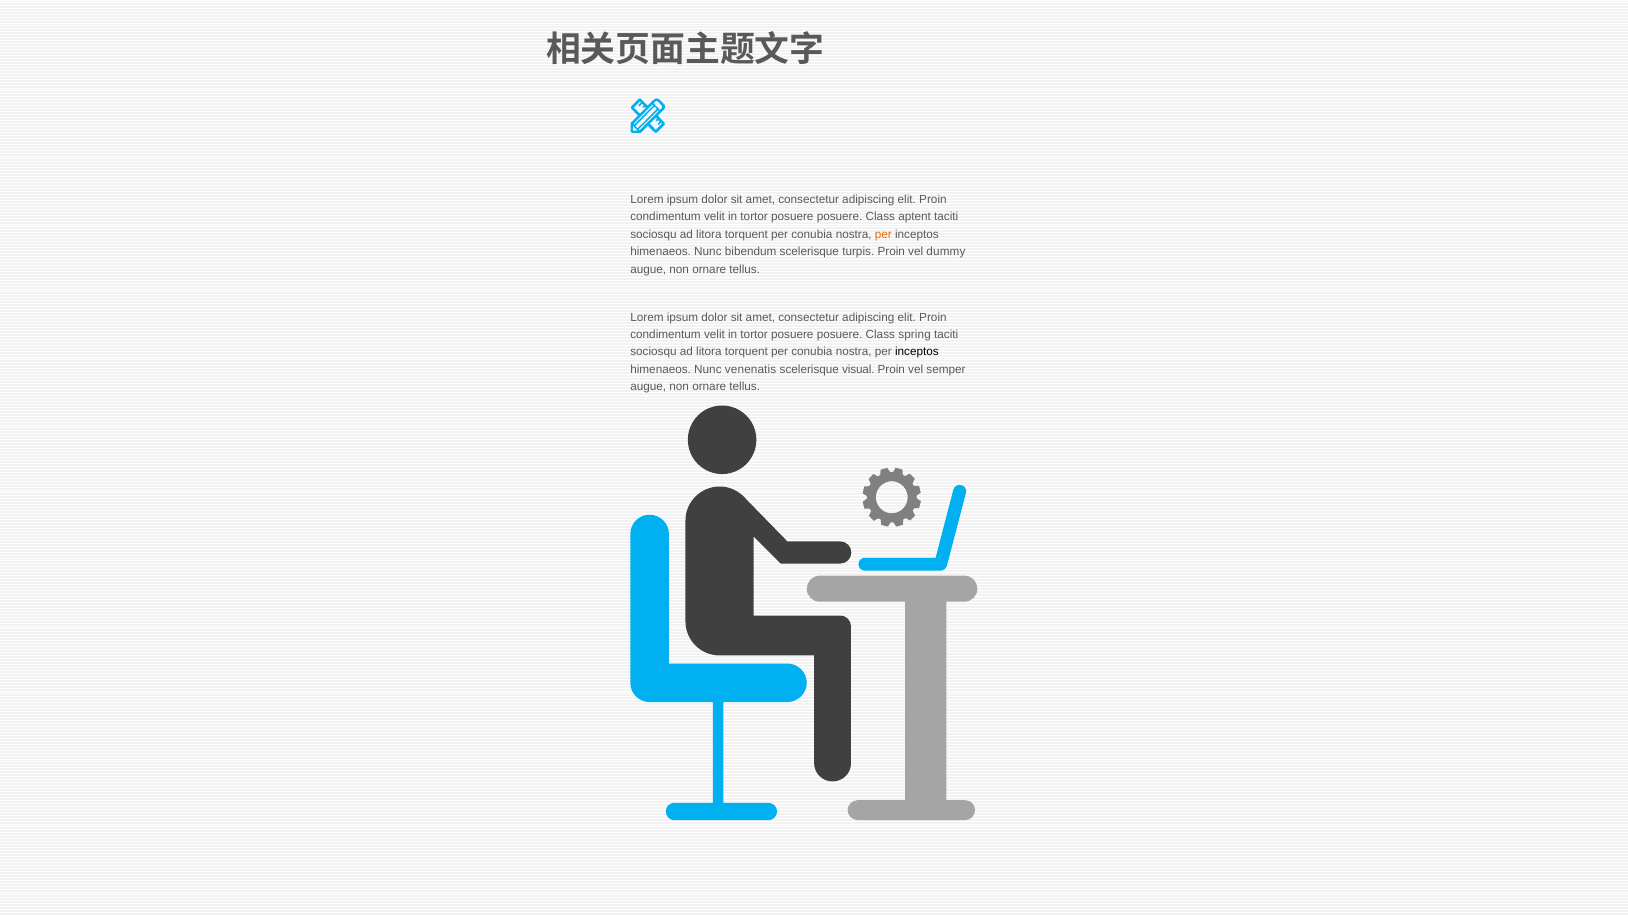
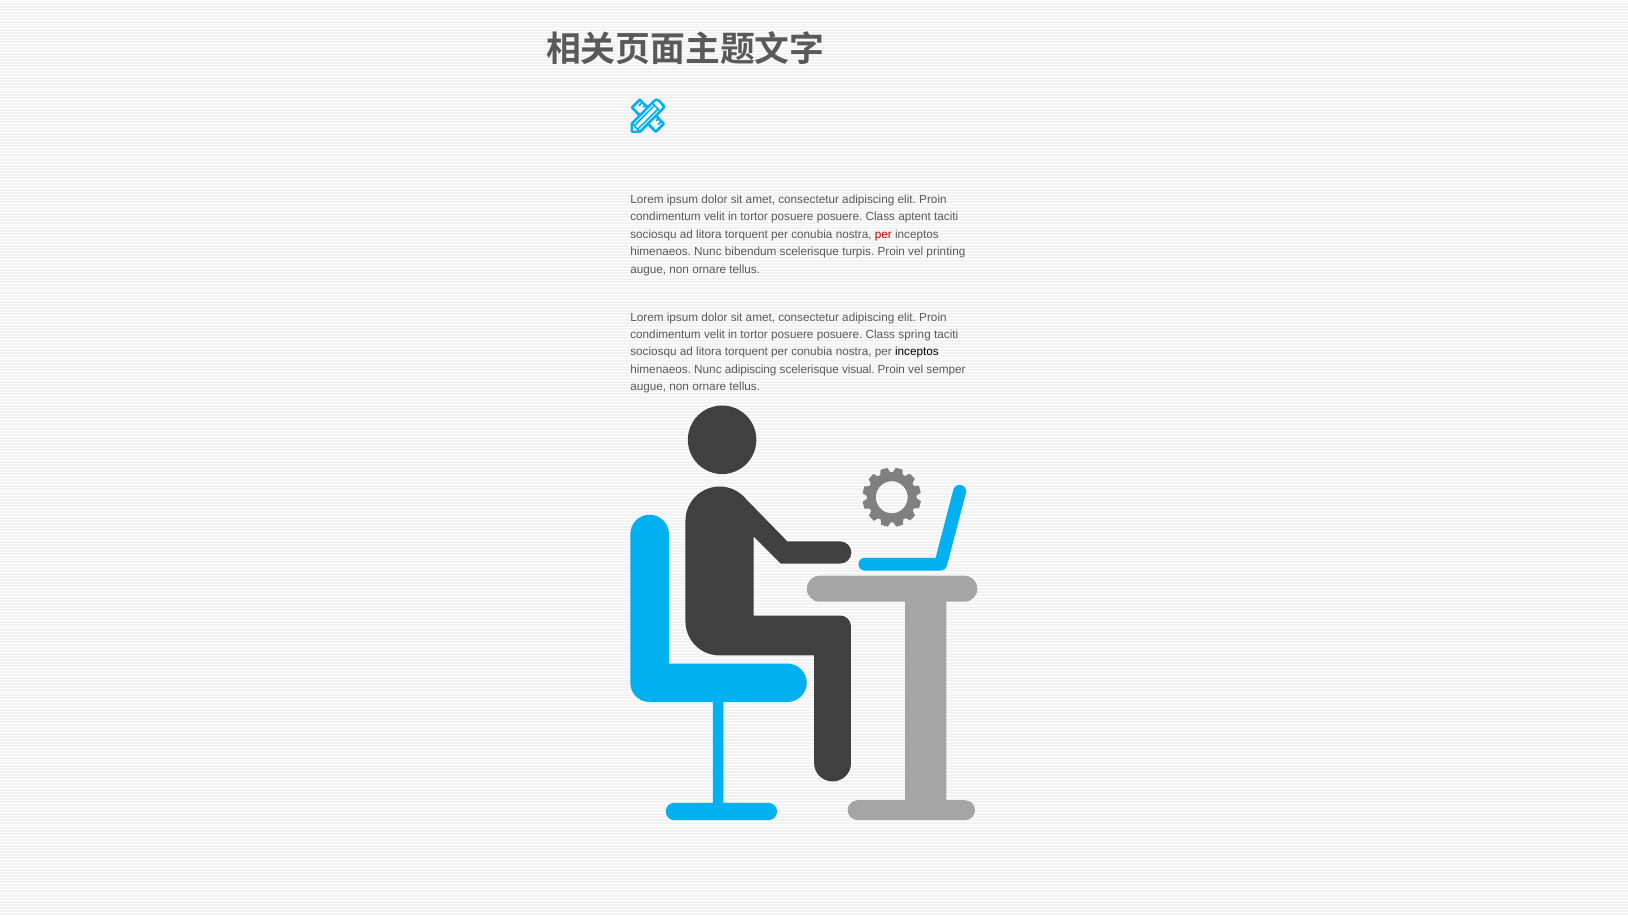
per colour: orange -> red (883, 234)
dummy: dummy -> printing (946, 252)
Nunc venenatis: venenatis -> adipiscing (751, 369)
